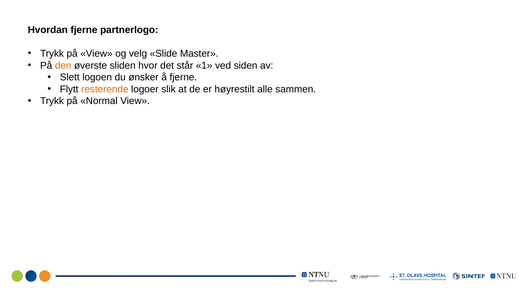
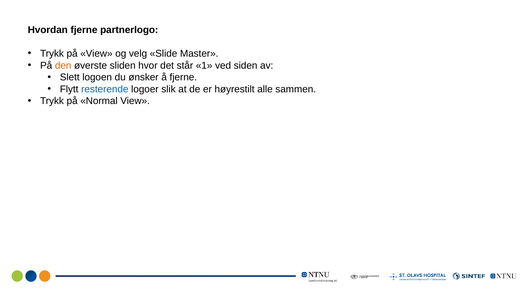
resterende colour: orange -> blue (105, 89)
